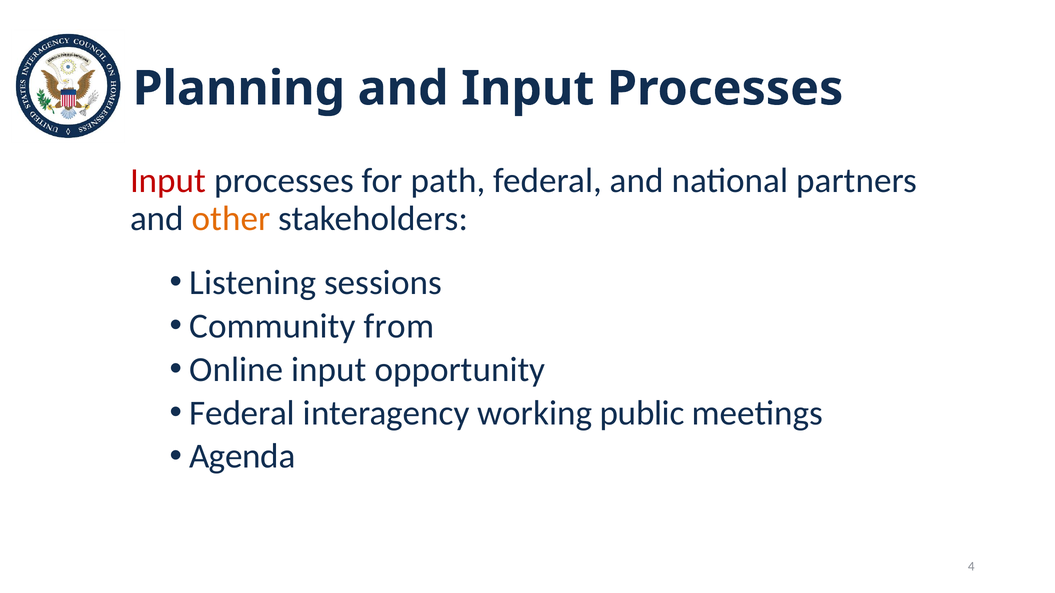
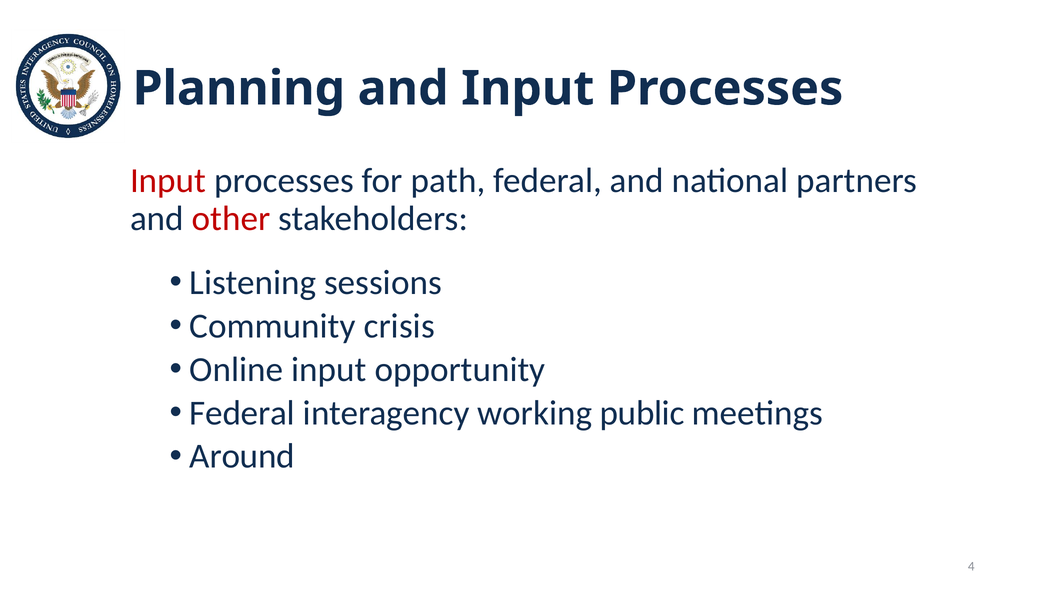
other colour: orange -> red (231, 219)
from: from -> crisis (399, 326)
Agenda: Agenda -> Around (242, 457)
